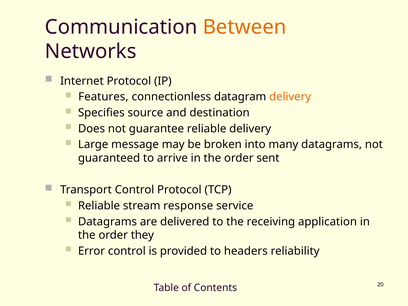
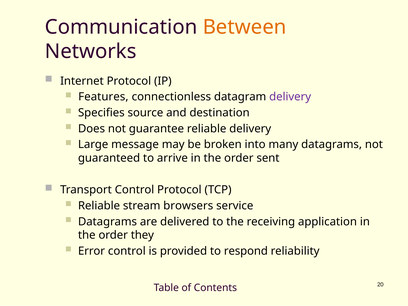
delivery colour: orange -> purple (290, 97)
response: response -> browsers (188, 206)
headers: headers -> respond (246, 251)
